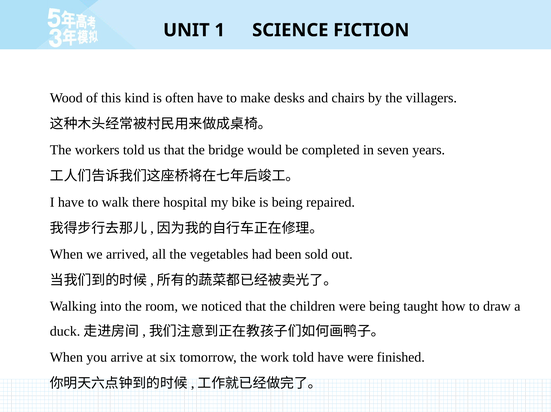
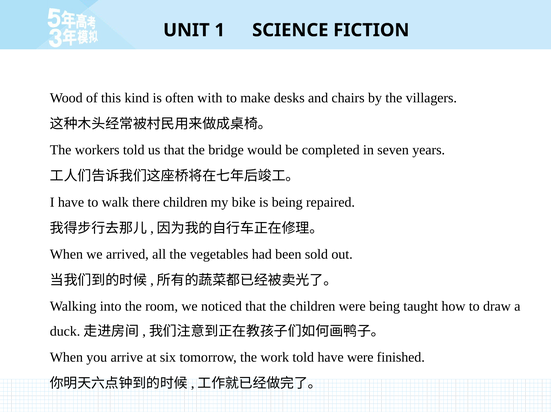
often have: have -> with (210, 98)
there hospital: hospital -> children (185, 202)
